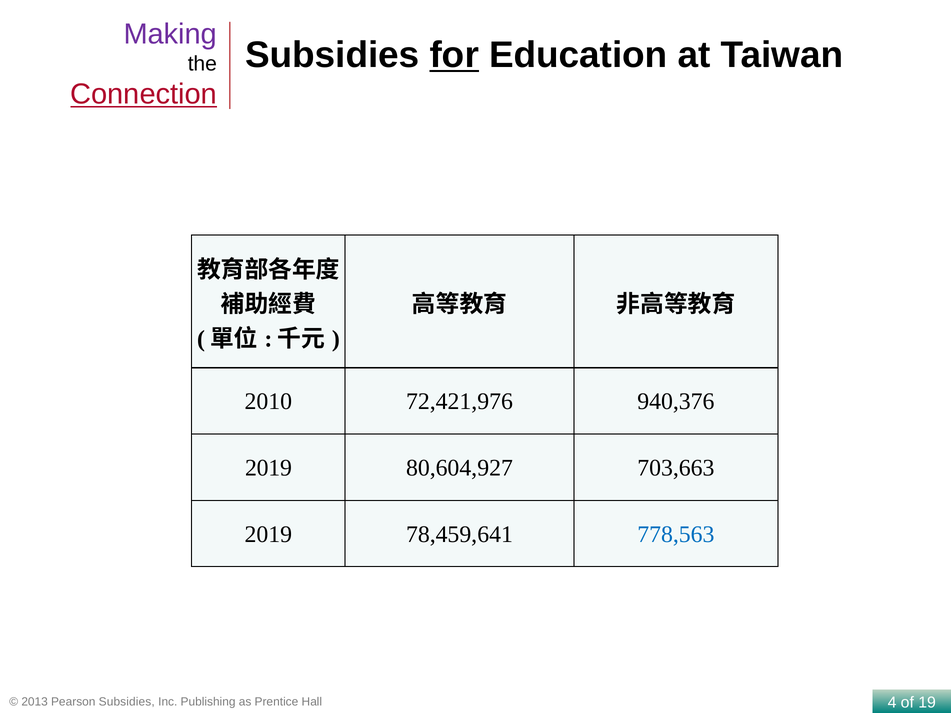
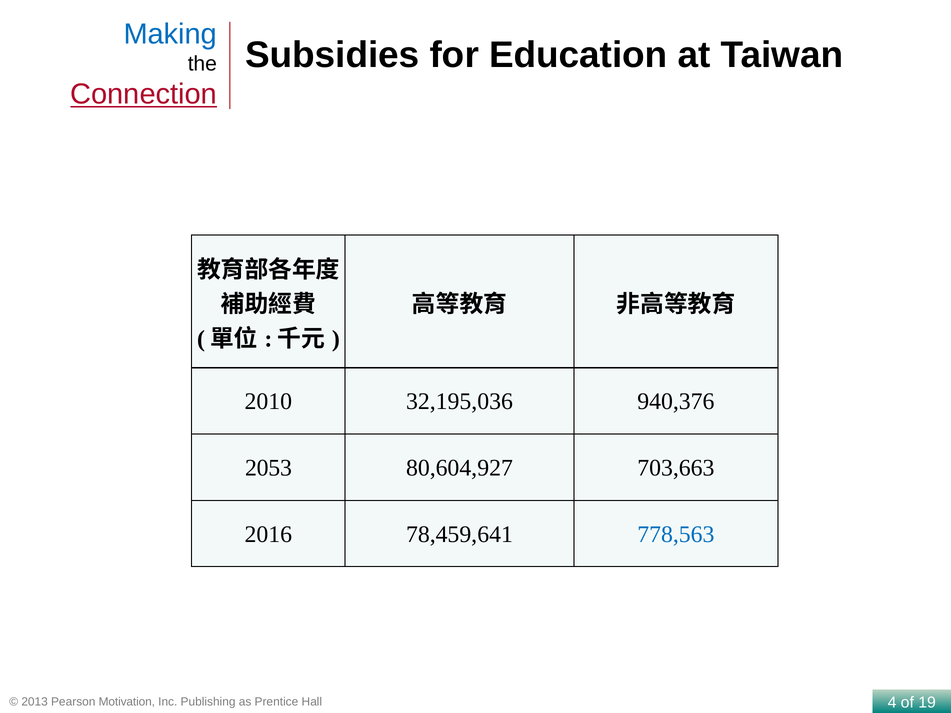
Making colour: purple -> blue (170, 34)
for underline: present -> none (454, 55)
72,421,976: 72,421,976 -> 32,195,036 (459, 402)
2019: 2019 -> 2053 (268, 468)
2019: 2019 -> 2016 (268, 534)
Subsidies: Subsidies -> Motivation (127, 702)
